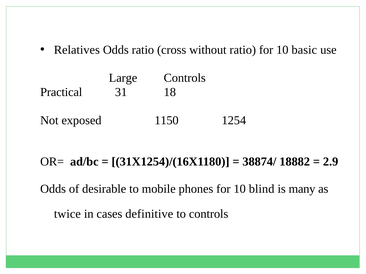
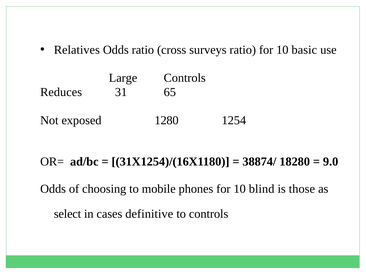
without: without -> surveys (208, 50)
Practical: Practical -> Reduces (61, 92)
18: 18 -> 65 (170, 92)
1150: 1150 -> 1280 (167, 121)
18882: 18882 -> 18280 (295, 162)
2.9: 2.9 -> 9.0 (331, 162)
desirable: desirable -> choosing (104, 189)
many: many -> those (302, 189)
twice: twice -> select (68, 214)
